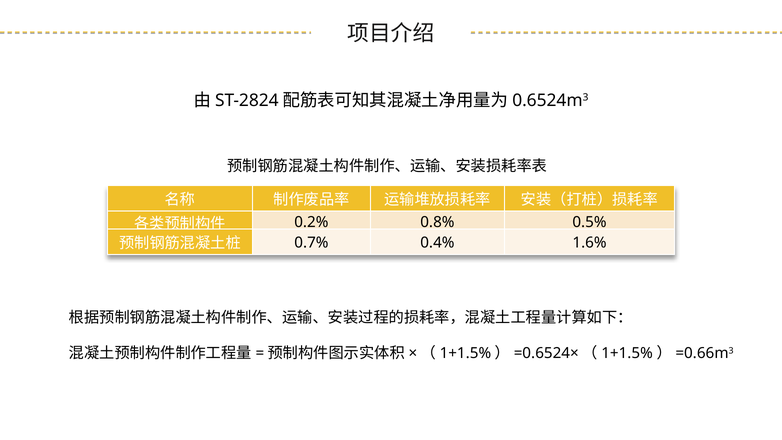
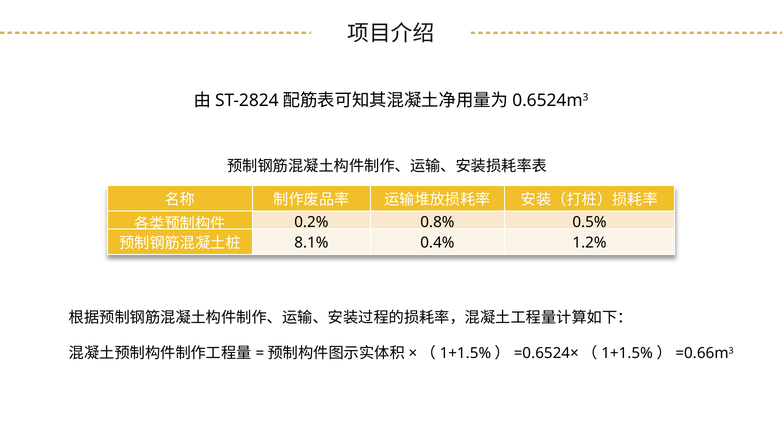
0.7%: 0.7% -> 8.1% (311, 243)
1.6%: 1.6% -> 1.2% (589, 243)
